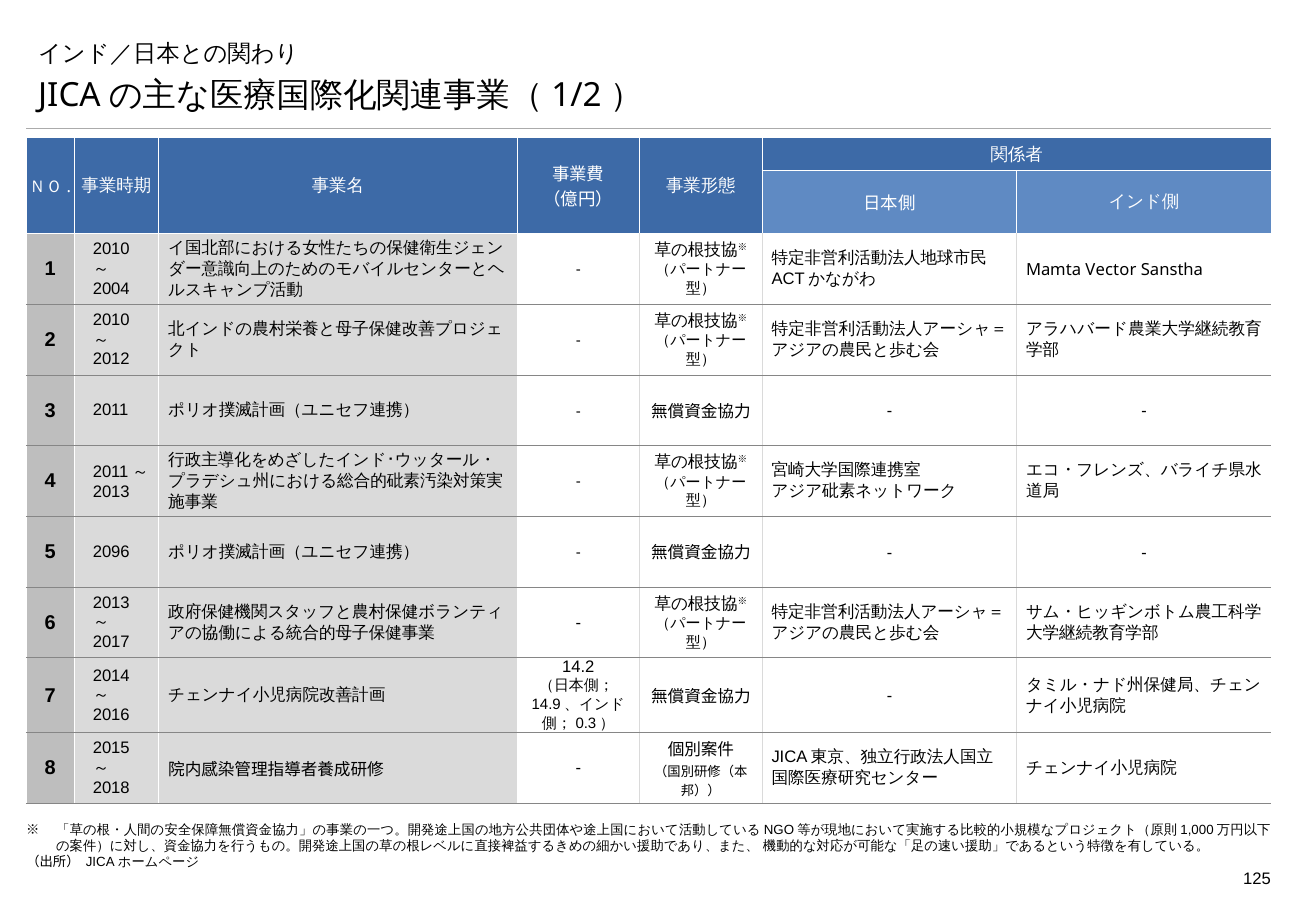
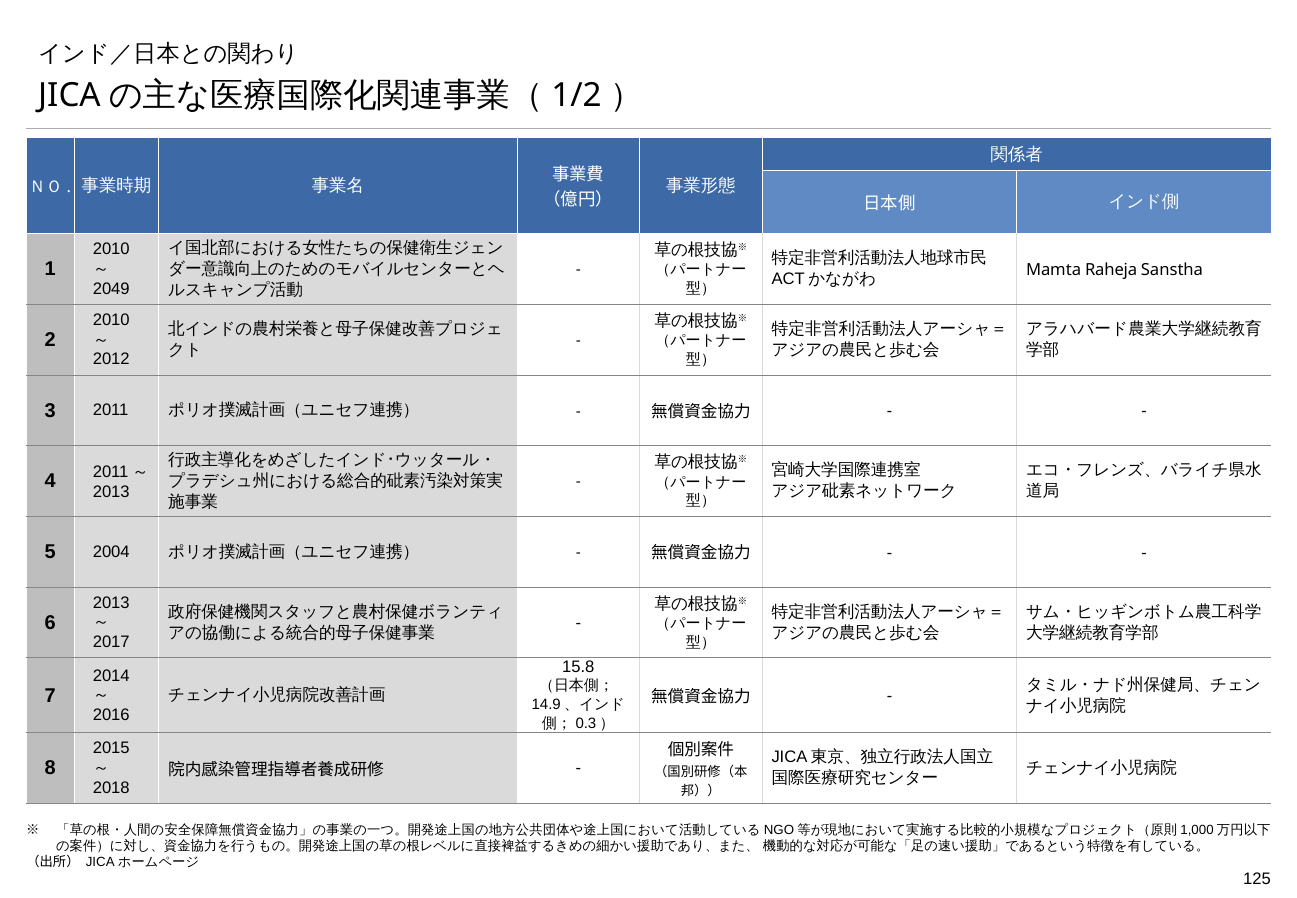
Vector: Vector -> Raheja (1111, 270)
2004: 2004 -> 2049 (111, 289)
2096: 2096 -> 2004 (111, 552)
14.2: 14.2 -> 15.8 (578, 667)
